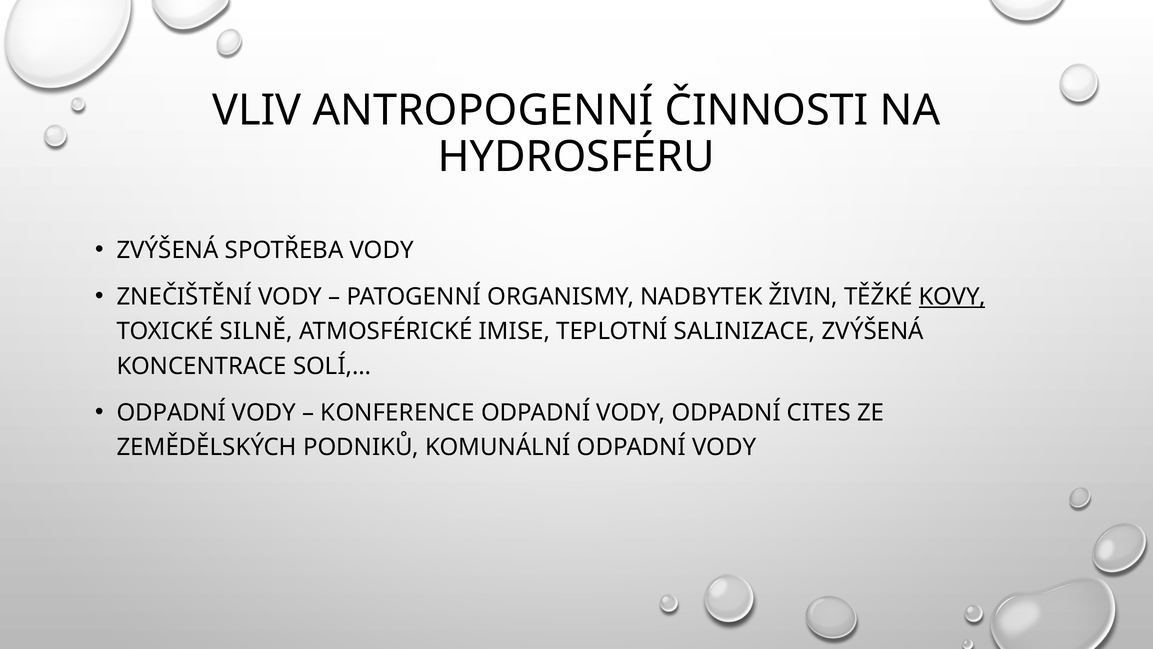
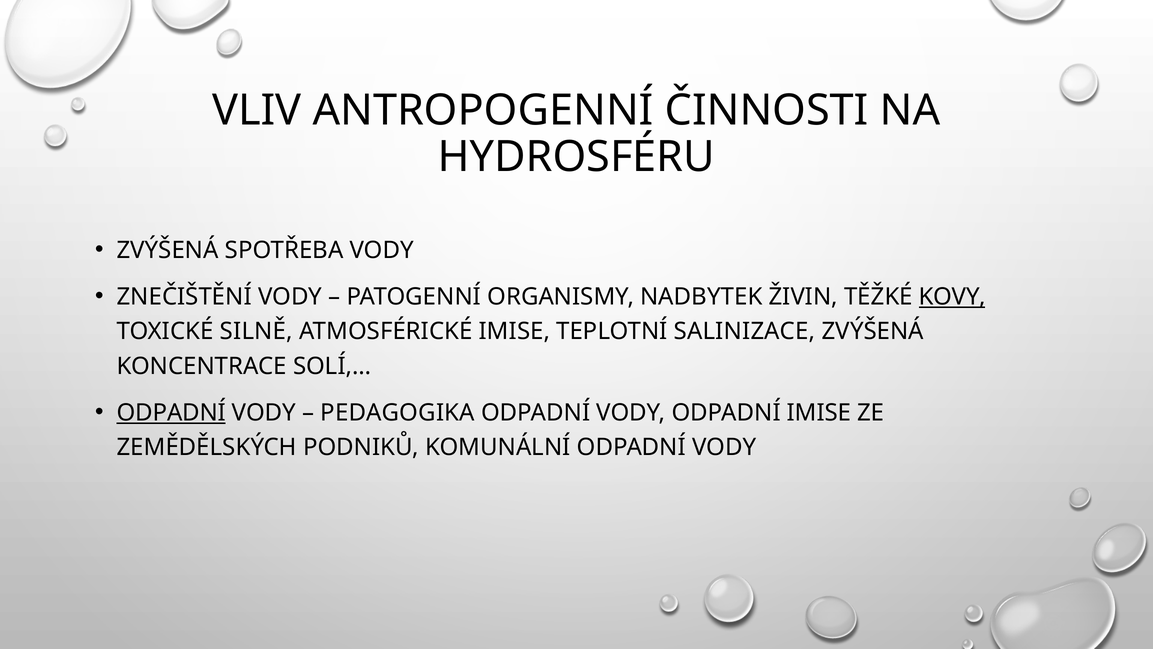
ODPADNÍ underline: none -> present (171, 412)
KONFERENCE: KONFERENCE -> PEDAGOGIKA (398, 412)
ODPADNÍ CITES: CITES -> IMISE (819, 412)
